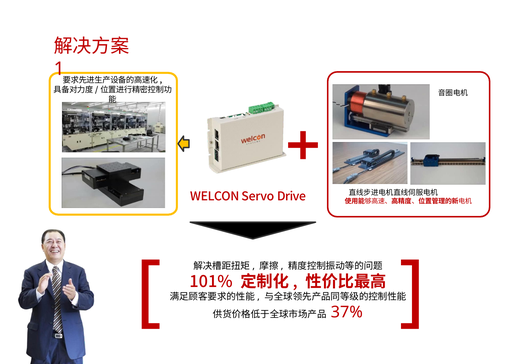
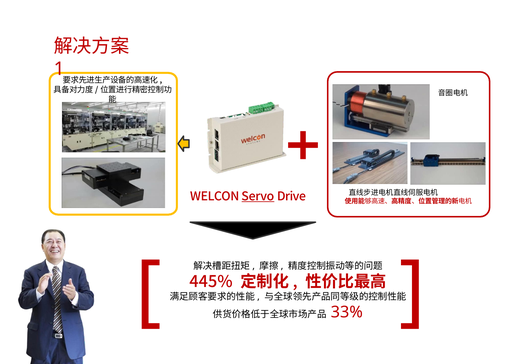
Servo underline: none -> present (258, 197)
101%: 101% -> 445% (211, 282)
37%: 37% -> 33% (347, 312)
